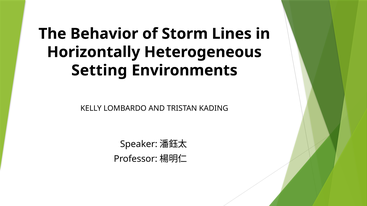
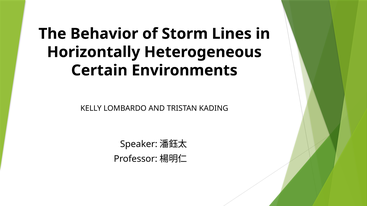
Setting: Setting -> Certain (99, 71)
